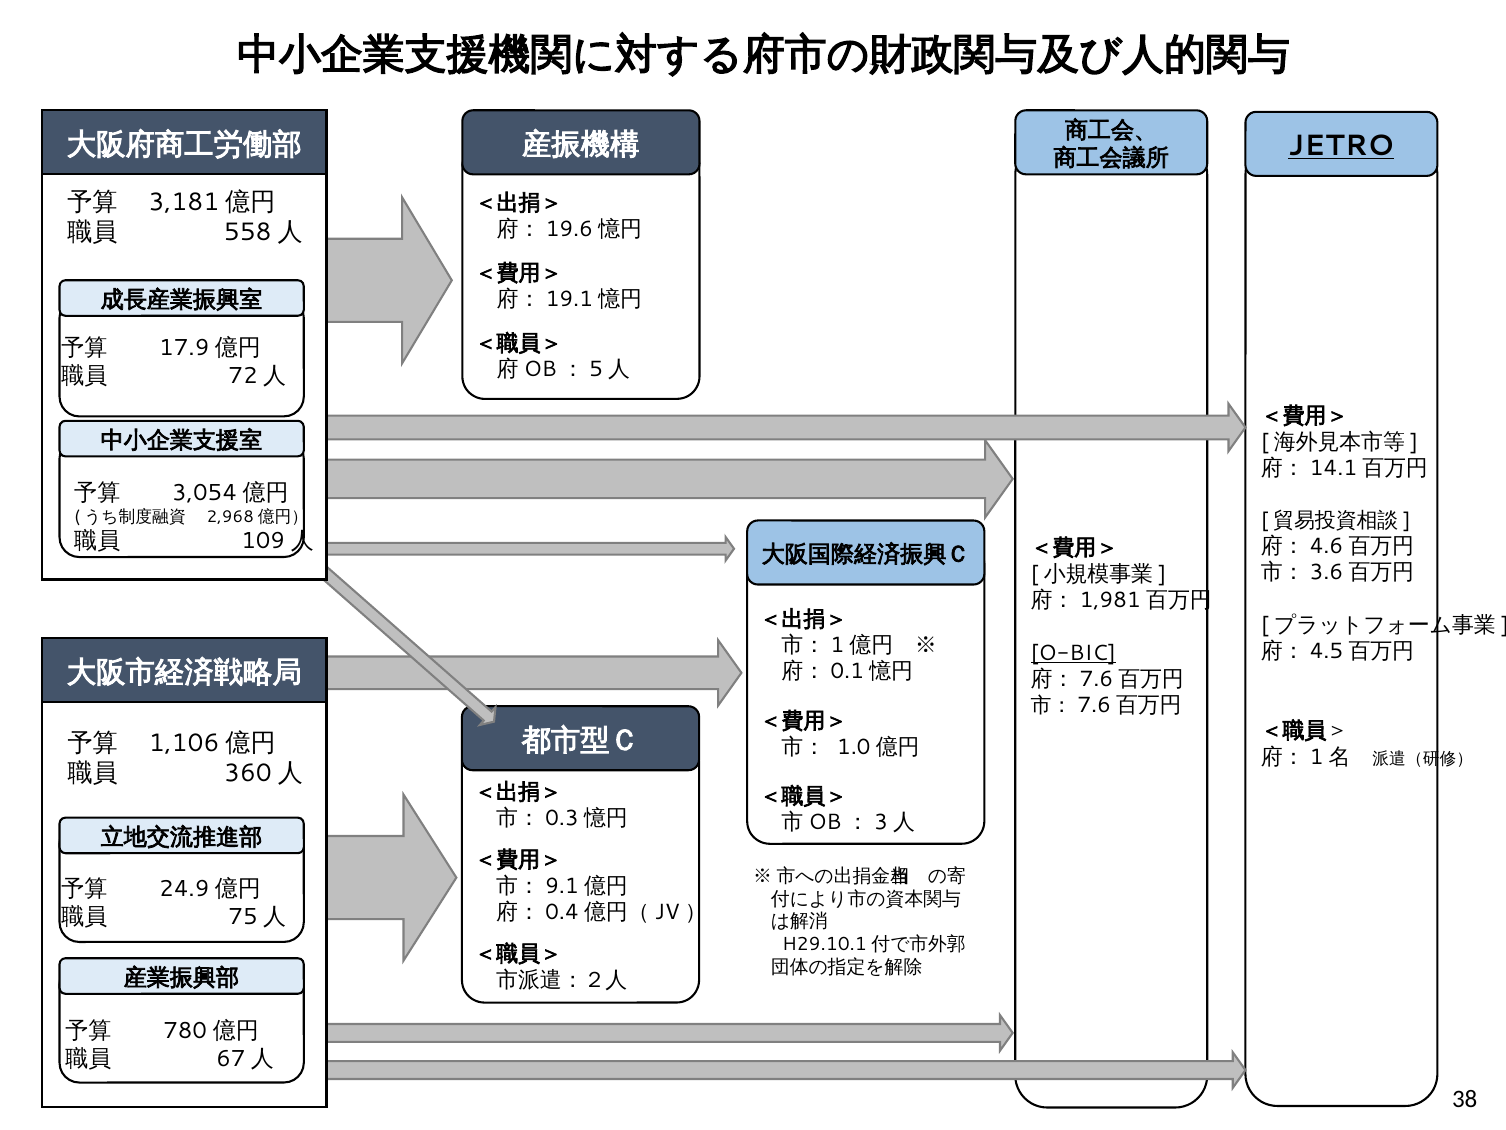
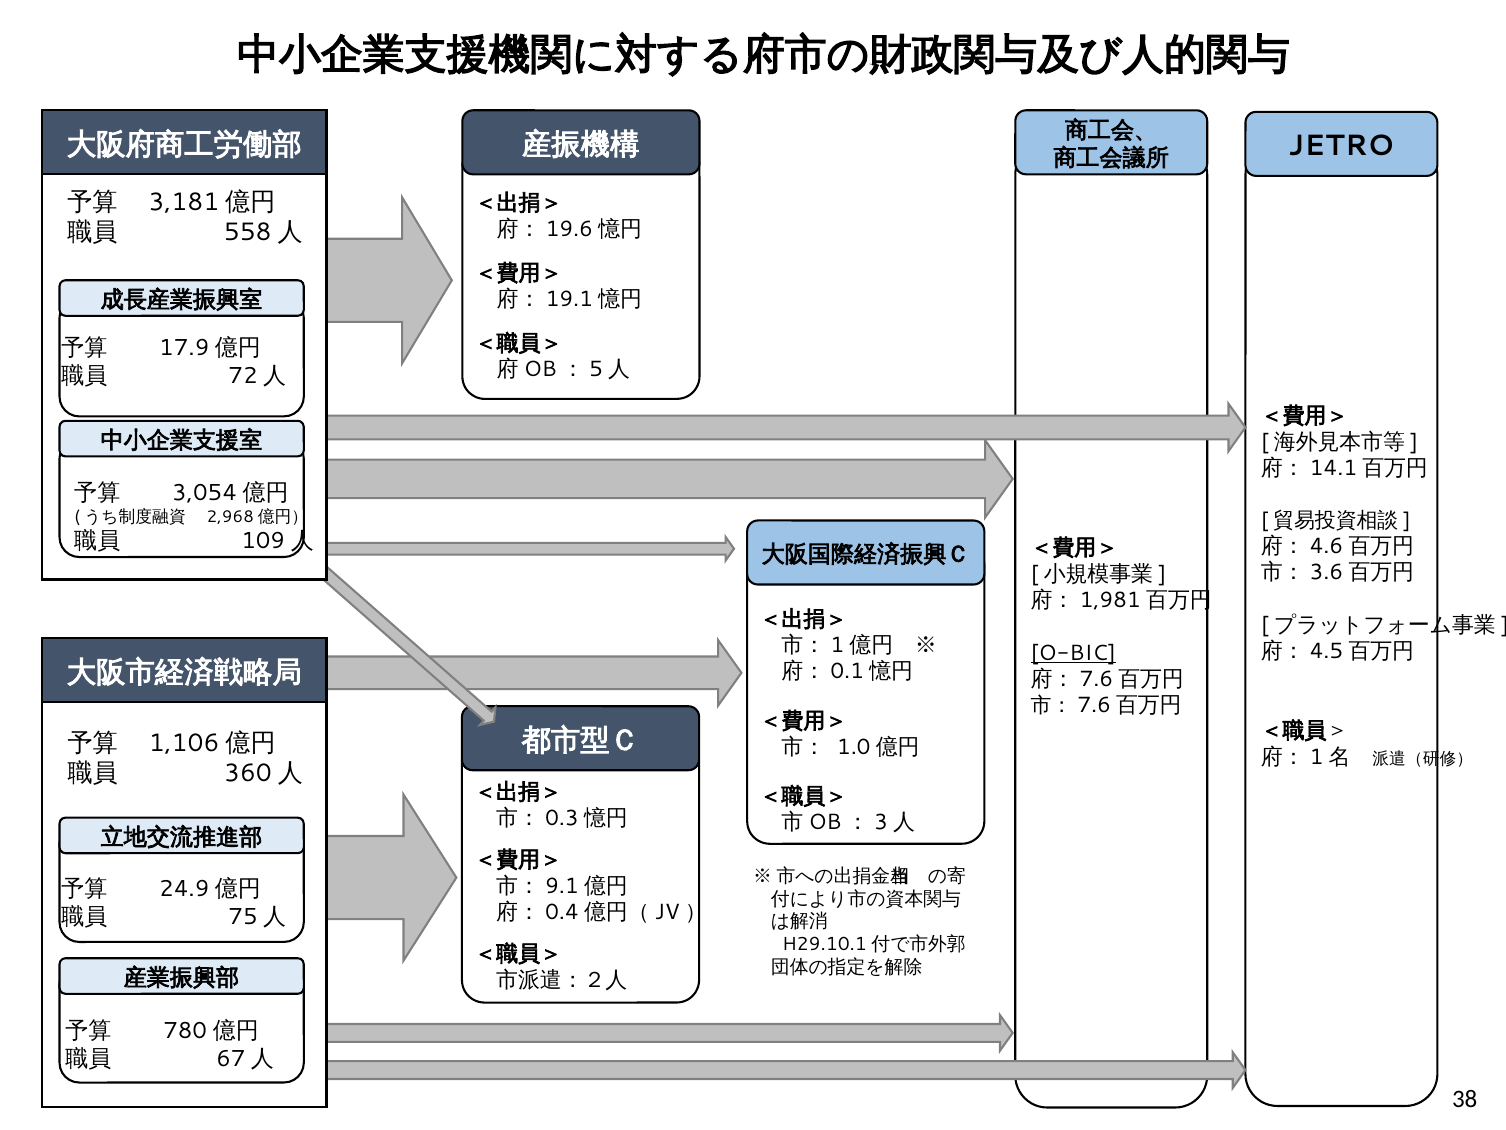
JETRO underline: present -> none (1341, 146)
